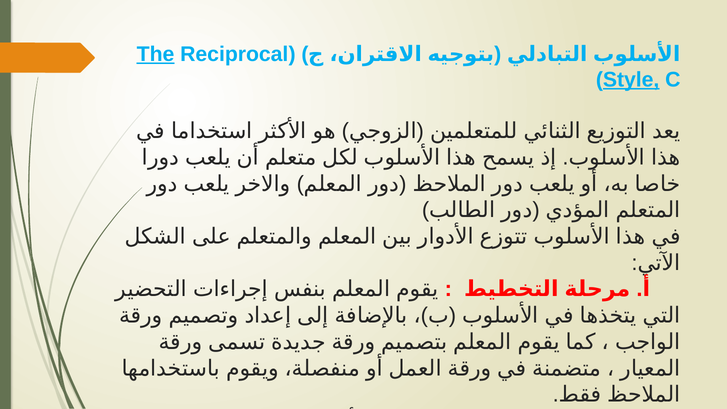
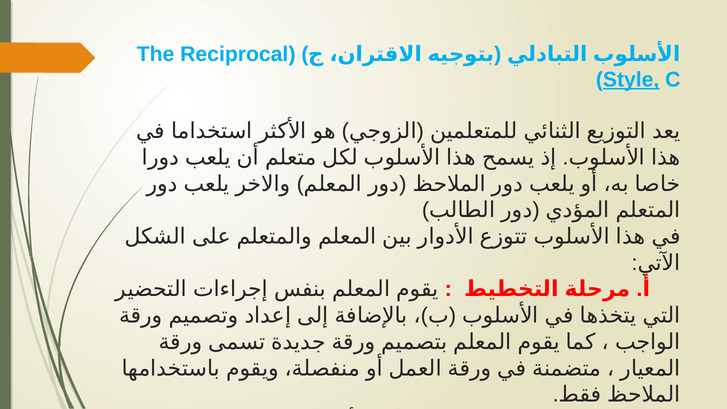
The underline: present -> none (156, 54)
